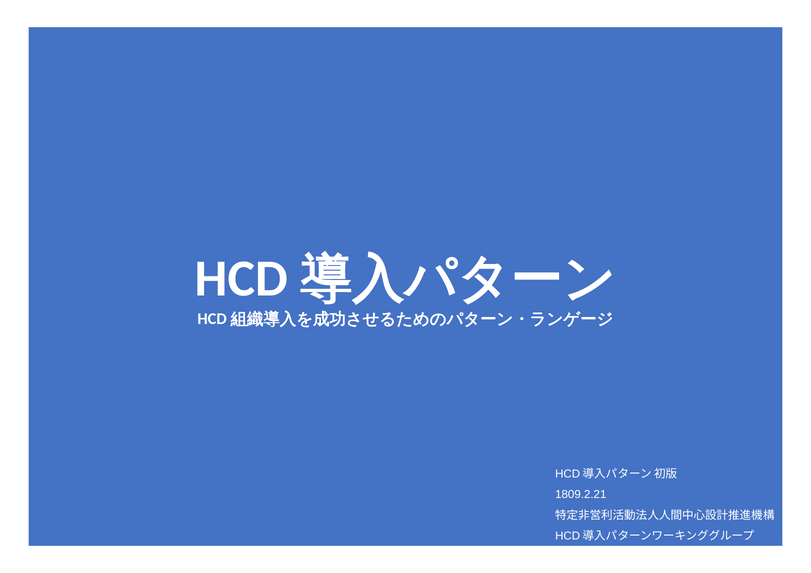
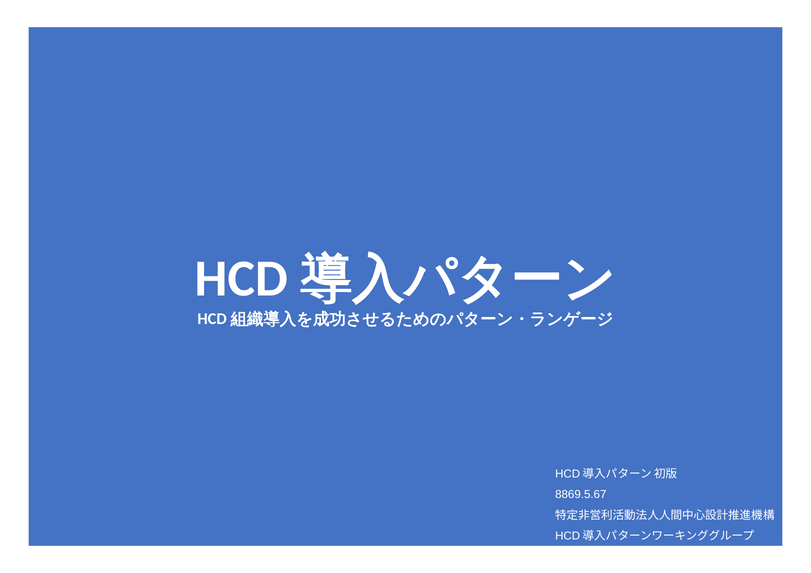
1809.2.21: 1809.2.21 -> 8869.5.67 (581, 495)
